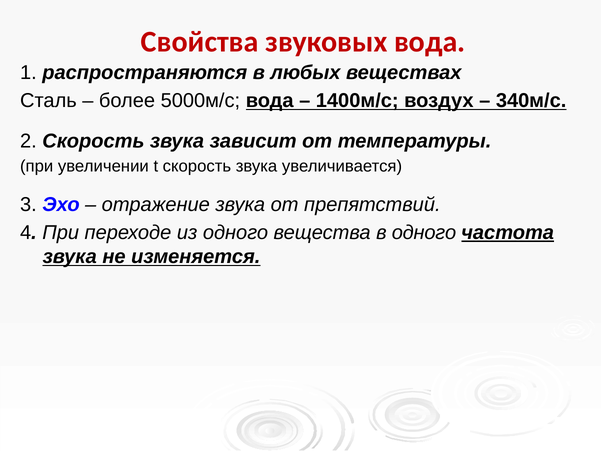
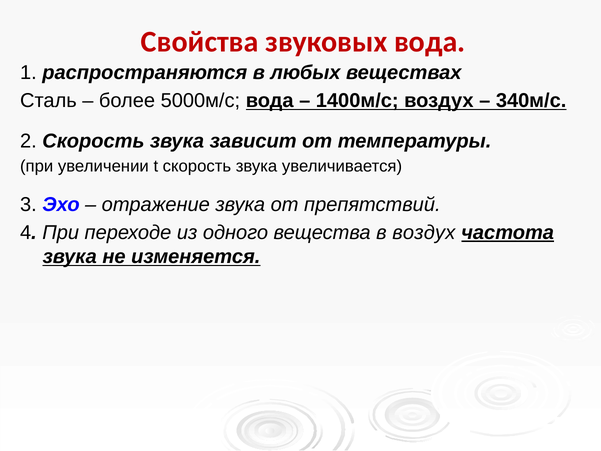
в одного: одного -> воздух (424, 232)
